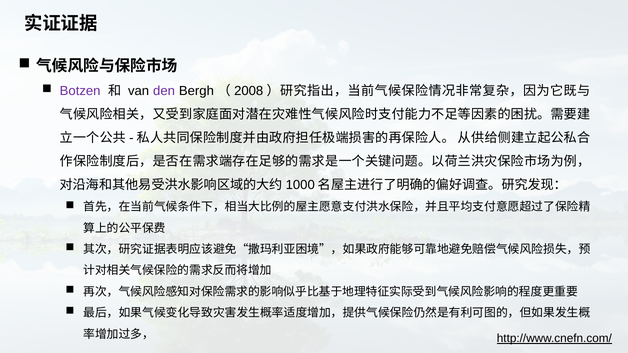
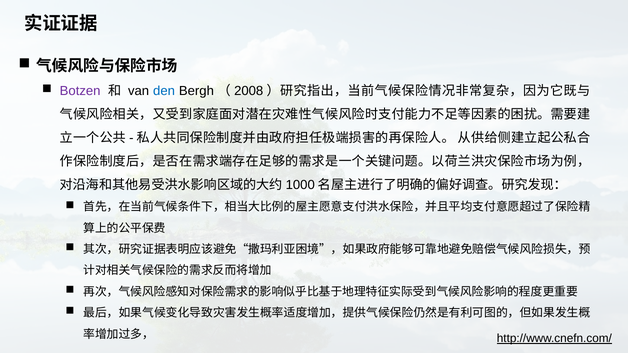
den colour: purple -> blue (164, 91)
